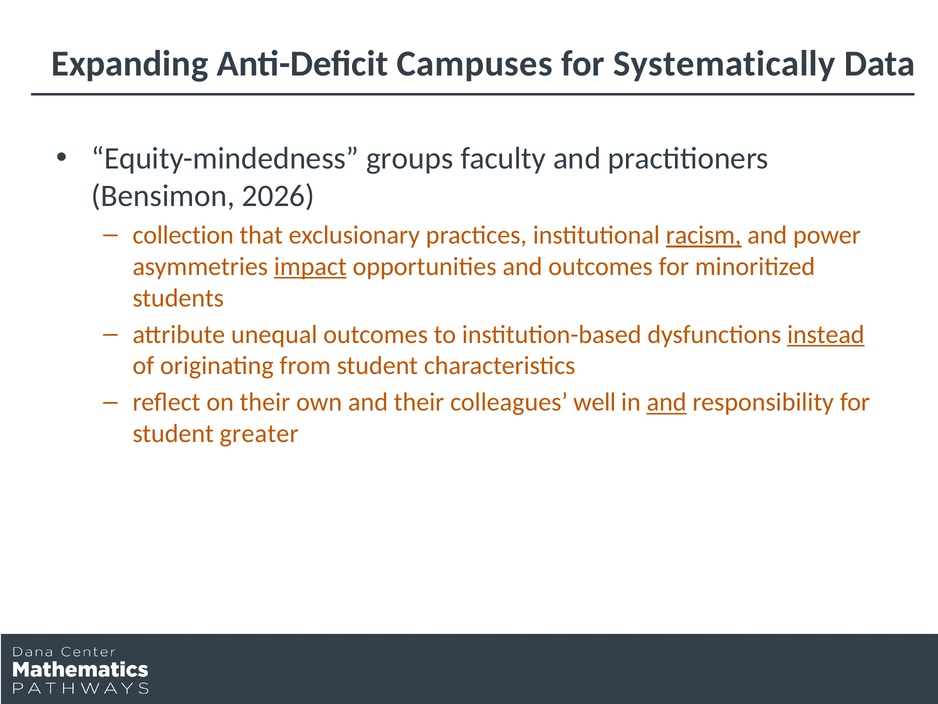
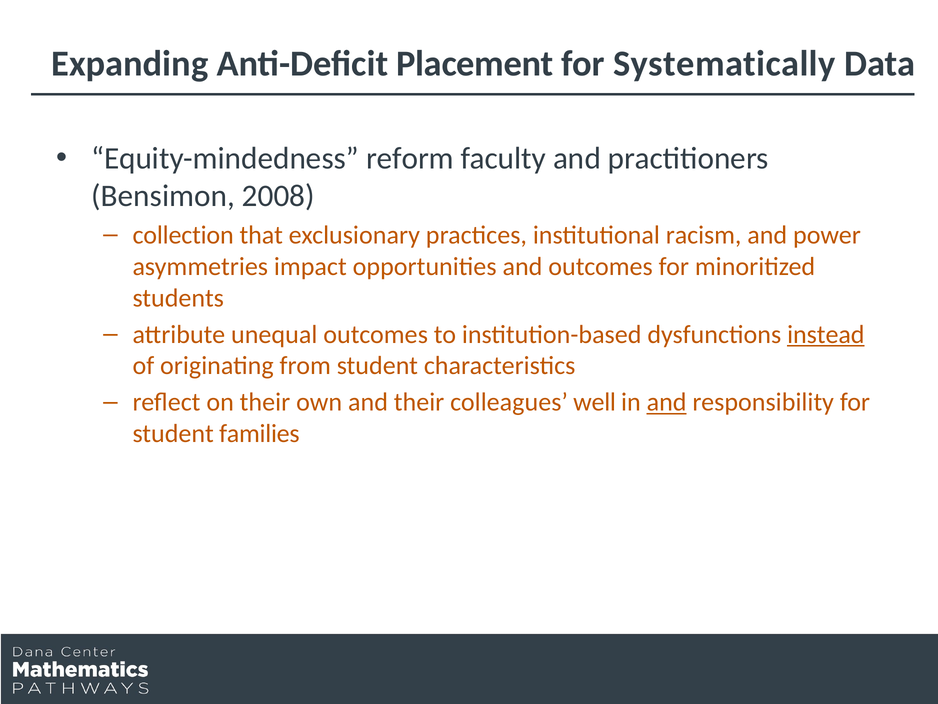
Campuses: Campuses -> Placement (475, 64)
groups: groups -> reform (410, 158)
2026: 2026 -> 2008 (278, 196)
racism underline: present -> none (704, 235)
impact underline: present -> none (310, 266)
greater: greater -> families (259, 433)
